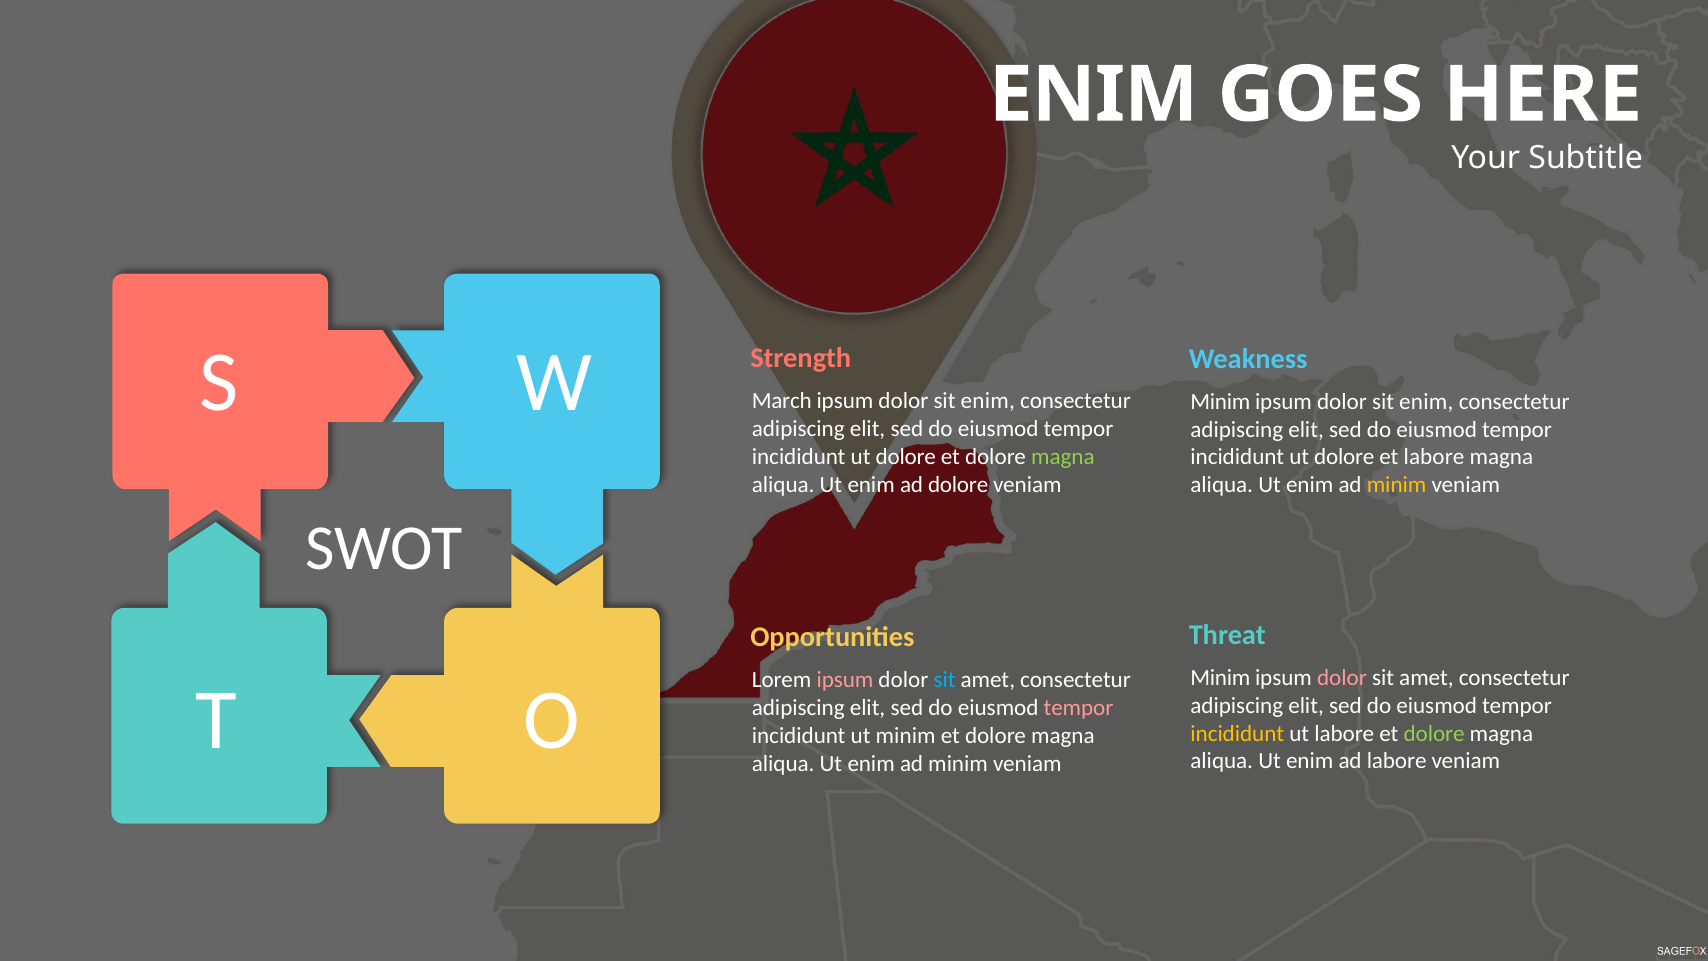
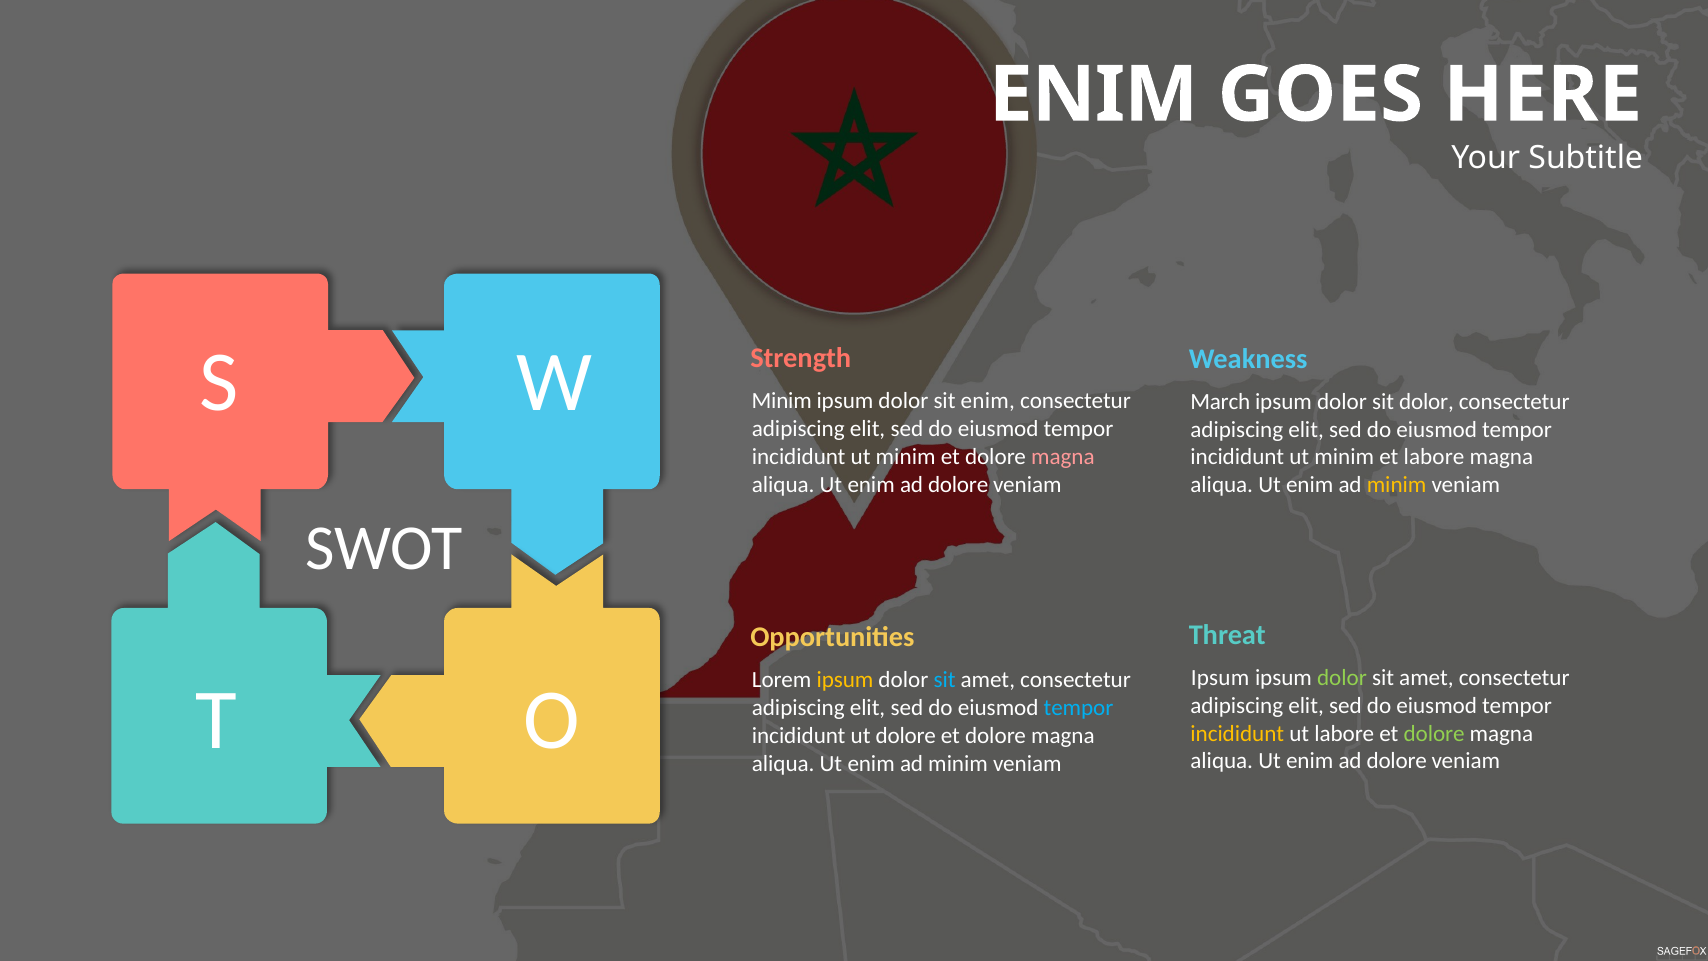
March: March -> Minim (782, 401)
Minim: Minim -> March (1220, 402)
enim: enim -> dolor (1427, 402)
dolore: dolore -> minim (906, 457)
magna colour: light green -> pink (1063, 457)
dolore: dolore -> minim (1344, 457)
Minim: Minim -> Ipsum (1220, 678)
dolor colour: pink -> light green (1342, 678)
ipsum colour: pink -> yellow (845, 680)
tempor colour: pink -> light blue (1078, 708)
ut minim: minim -> dolore (906, 736)
labore: labore -> dolore (1397, 761)
